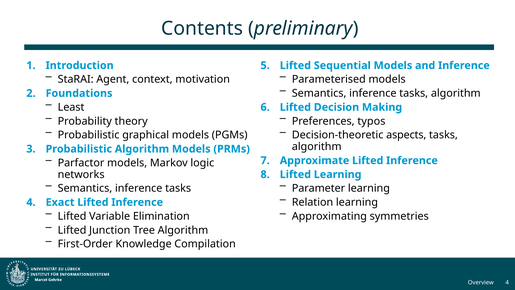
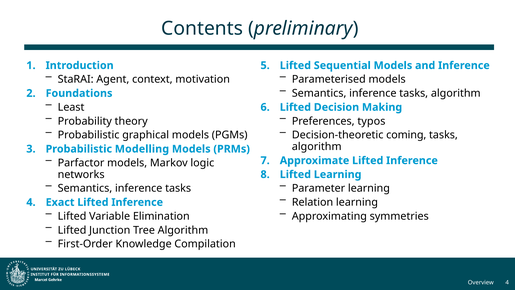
aspects: aspects -> coming (406, 135)
Probabilistic Algorithm: Algorithm -> Modelling (142, 149)
